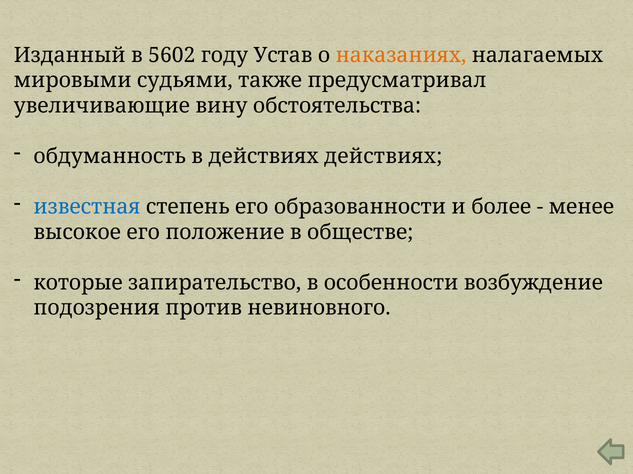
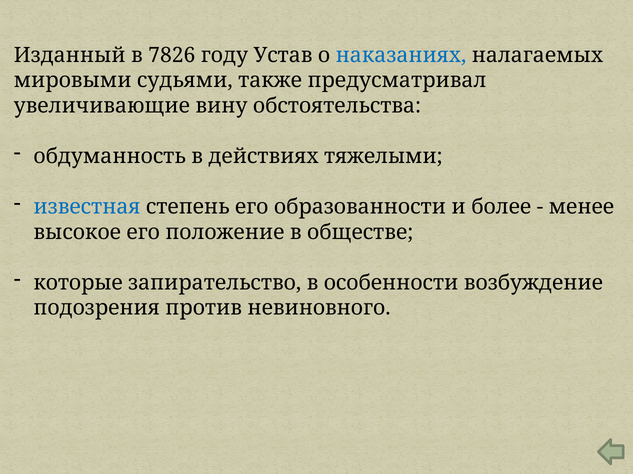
5602: 5602 -> 7826 (172, 55)
наказаниях colour: orange -> blue (401, 55)
действиях действиях: действиях -> тяжелыми (383, 157)
